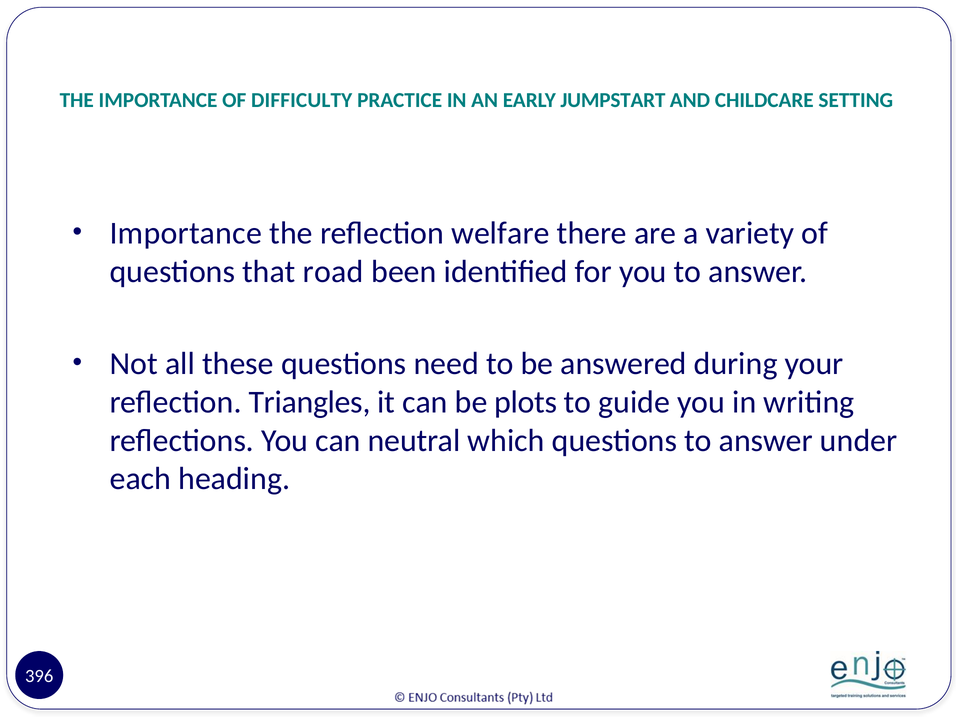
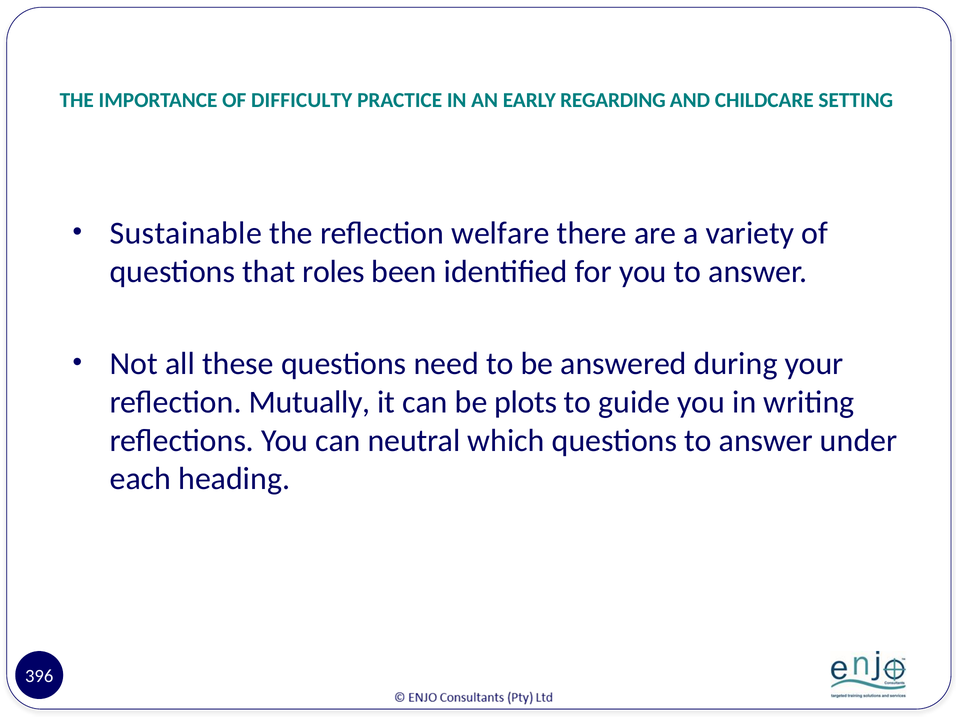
JUMPSTART: JUMPSTART -> REGARDING (613, 100)
Importance: Importance -> Sustainable (186, 233)
road: road -> roles (333, 271)
Triangles: Triangles -> Mutually (310, 402)
